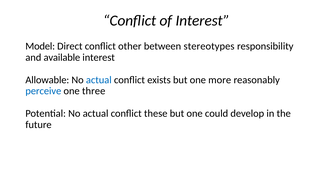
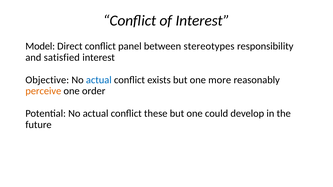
other: other -> panel (130, 46)
available: available -> satisfied (62, 57)
Allowable: Allowable -> Objective (47, 80)
perceive colour: blue -> orange (43, 91)
three: three -> order (94, 91)
